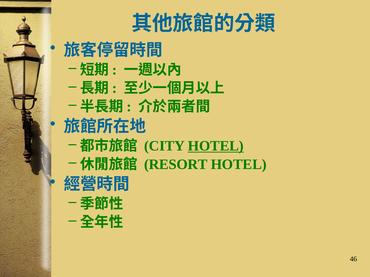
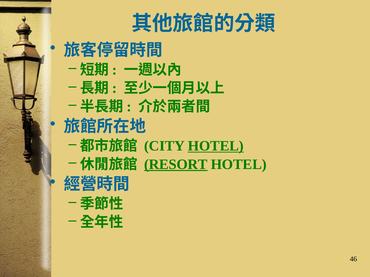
RESORT underline: none -> present (176, 165)
